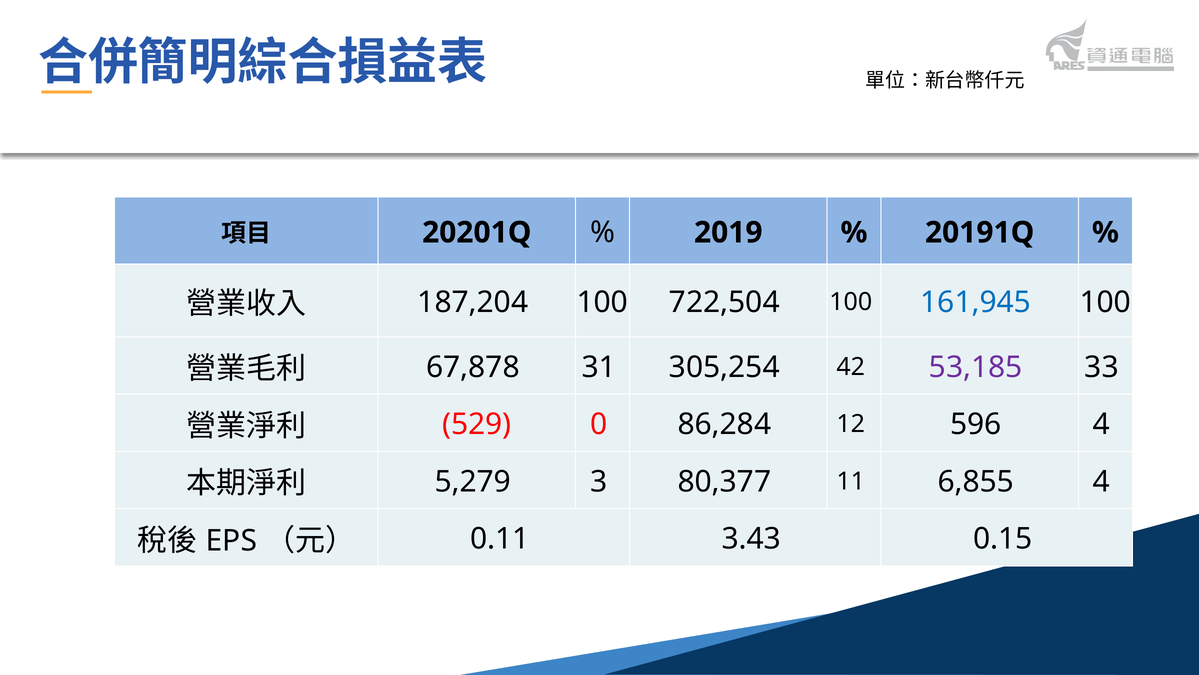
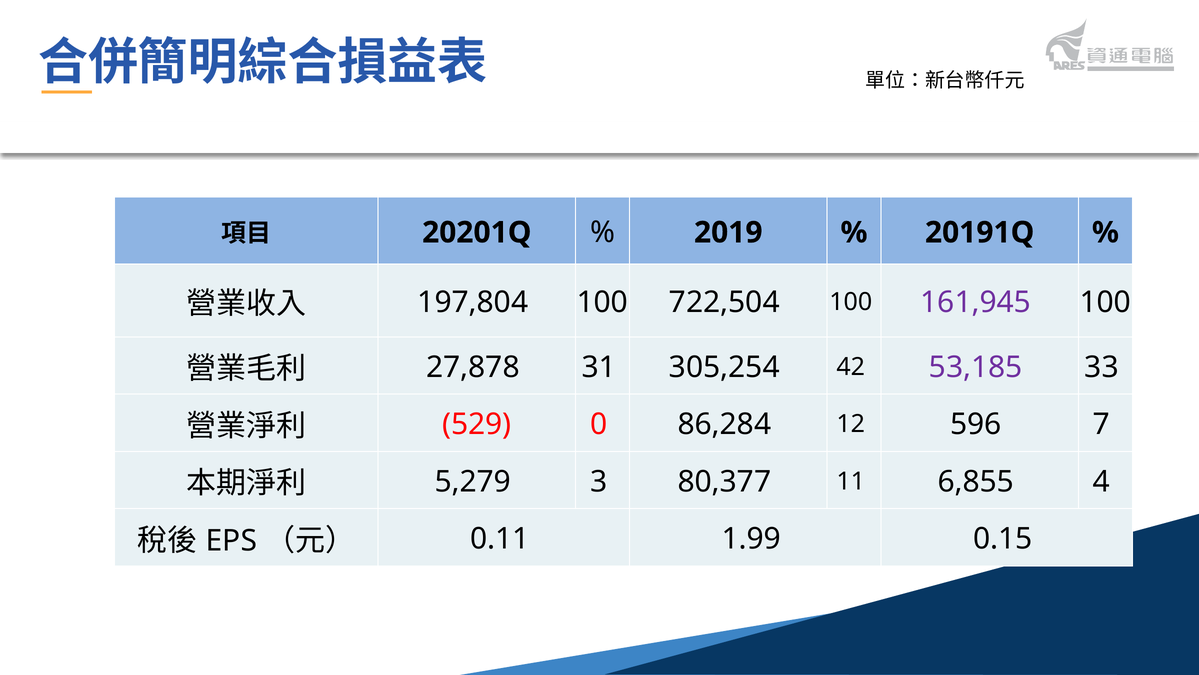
187,204: 187,204 -> 197,804 (473, 302)
161,945 colour: blue -> purple (976, 302)
67,878: 67,878 -> 27,878 (473, 367)
596 4: 4 -> 7 (1102, 424)
3.43: 3.43 -> 1.99 (751, 539)
